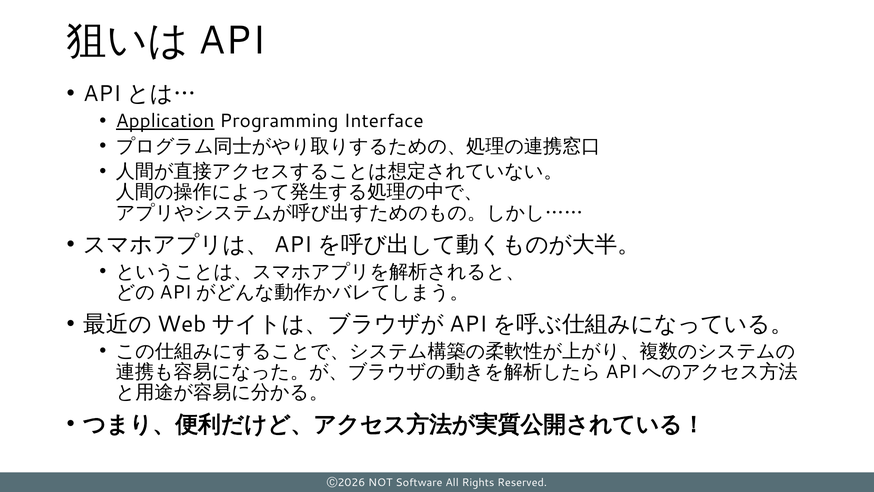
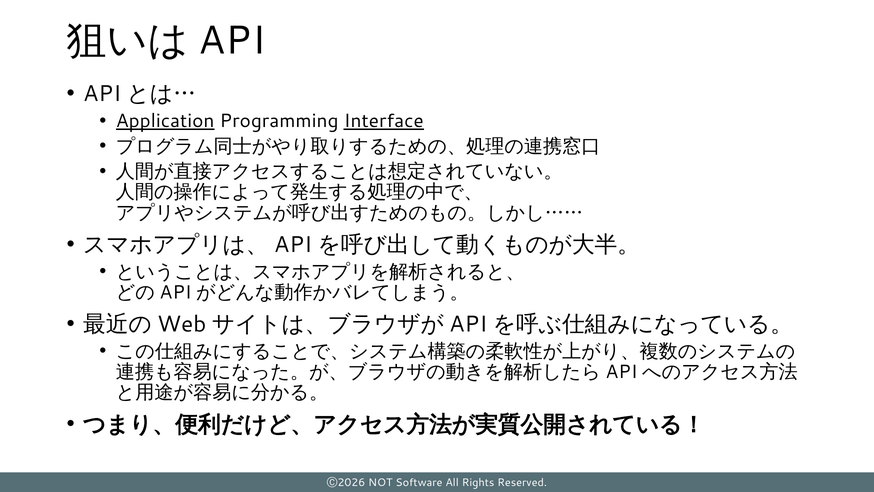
Interface underline: none -> present (384, 121)
